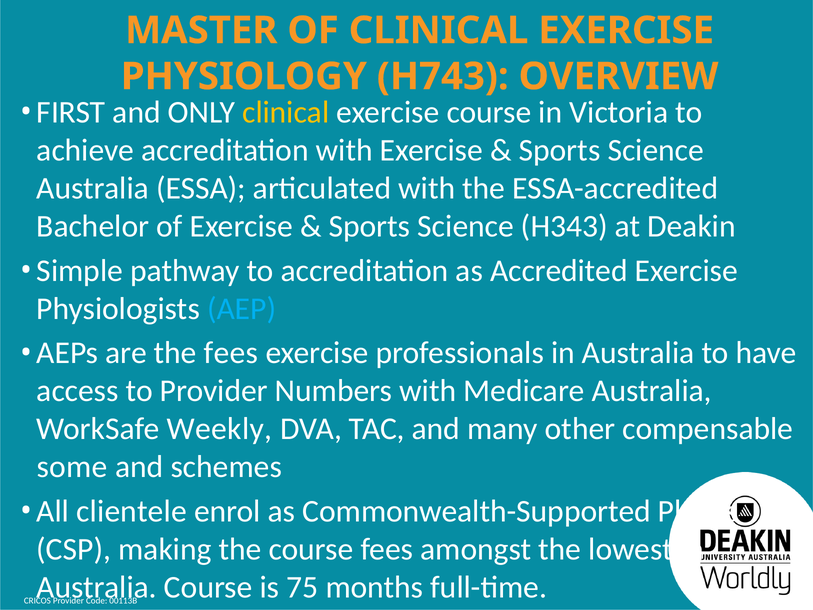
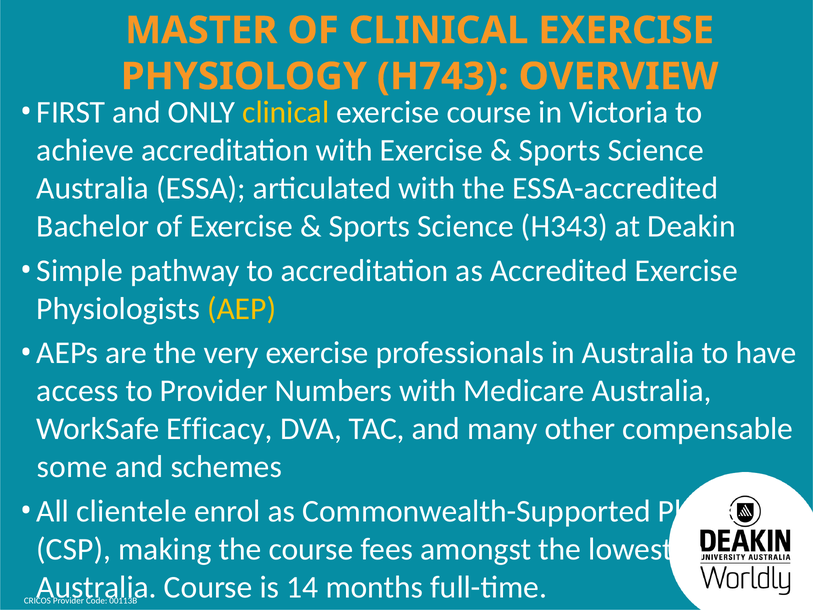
AEP colour: light blue -> yellow (242, 309)
the fees: fees -> very (231, 353)
Weekly: Weekly -> Efficacy (220, 429)
75: 75 -> 14 (302, 587)
